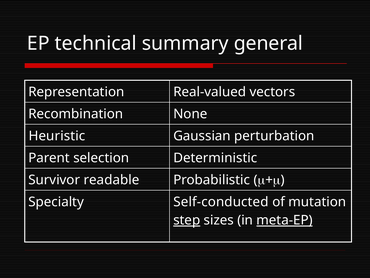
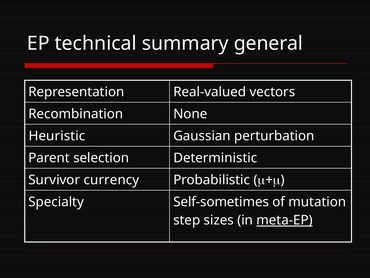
readable: readable -> currency (111, 180)
Self-conducted: Self-conducted -> Self-sometimes (221, 202)
step underline: present -> none (187, 220)
